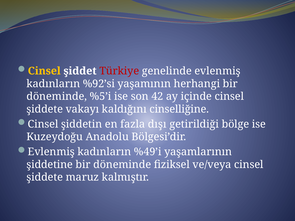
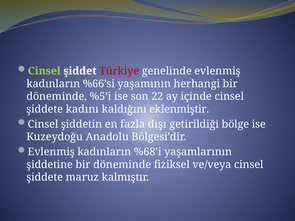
Cinsel colour: yellow -> light green (44, 71)
%92’si: %92’si -> %66’si (99, 84)
42: 42 -> 22 (157, 97)
vakayı: vakayı -> kadını (82, 109)
cinselliğine: cinselliğine -> eklenmiştir (179, 109)
%49’i: %49’i -> %68’i (148, 152)
